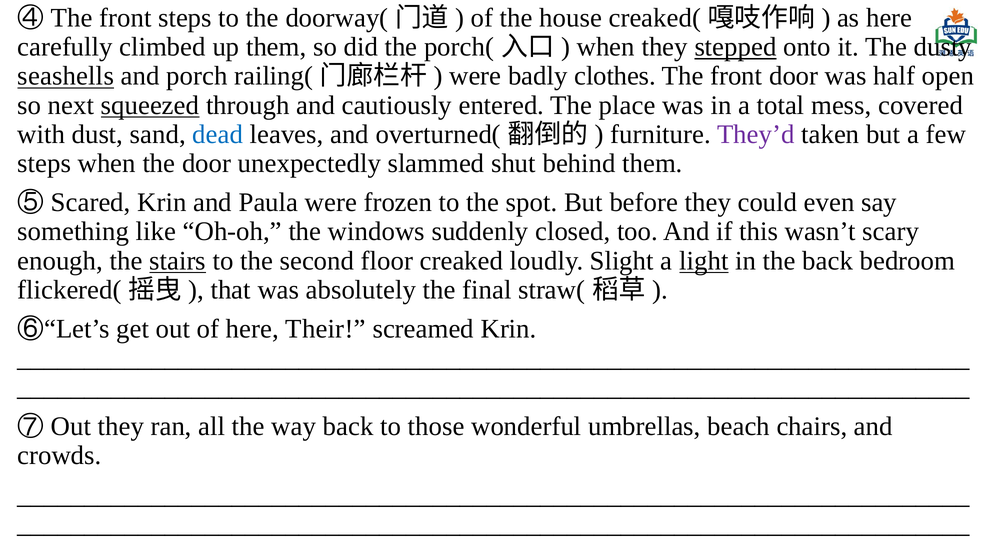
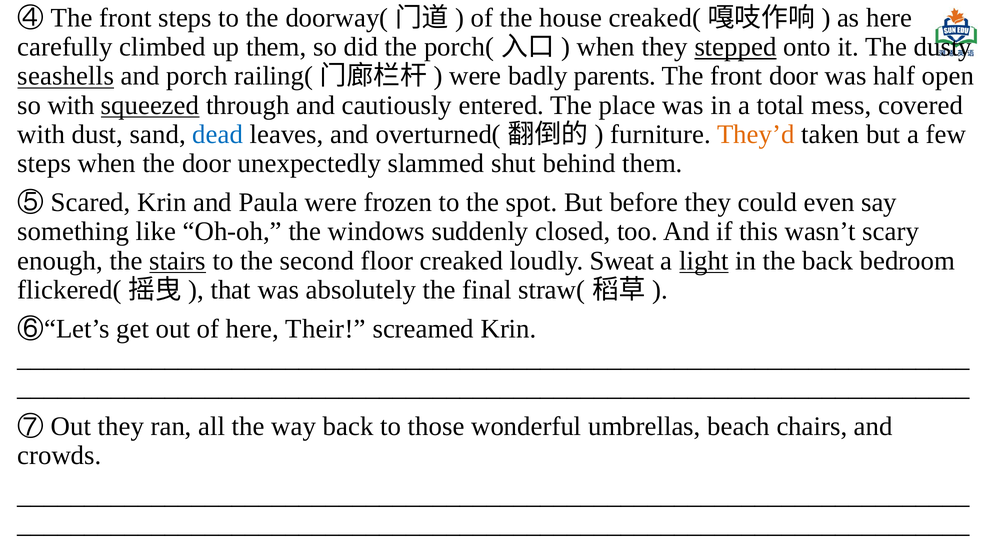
clothes: clothes -> parents (615, 76)
so next: next -> with (71, 105)
They’d colour: purple -> orange (756, 134)
Slight: Slight -> Sweat (622, 261)
